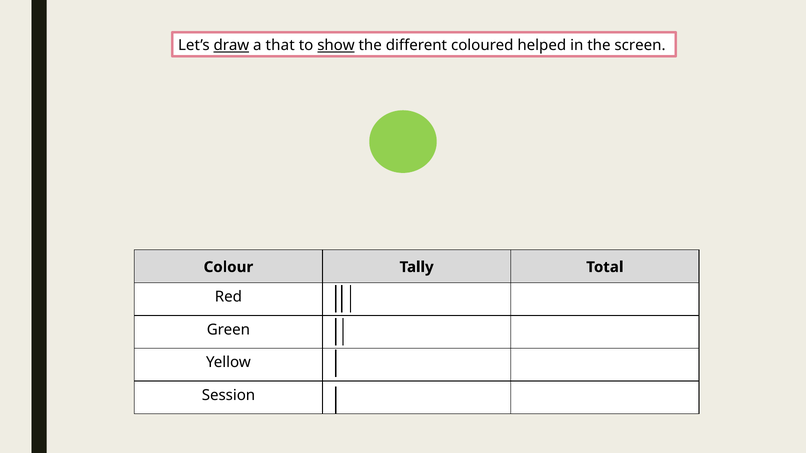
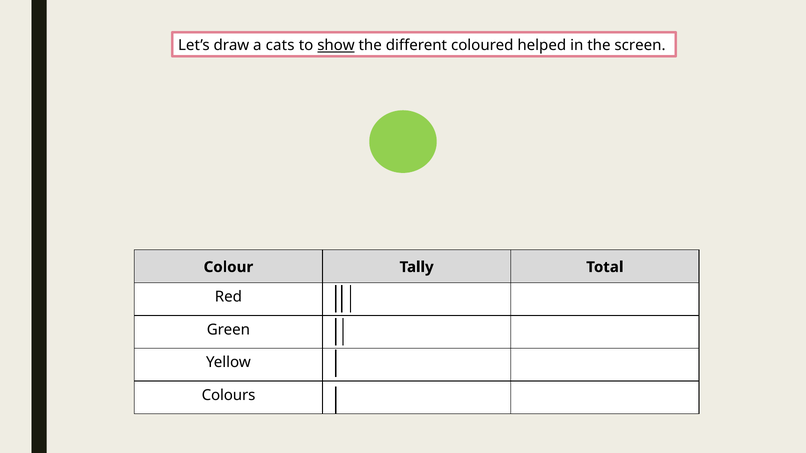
draw underline: present -> none (231, 45)
that: that -> cats (280, 45)
Session: Session -> Colours (229, 396)
